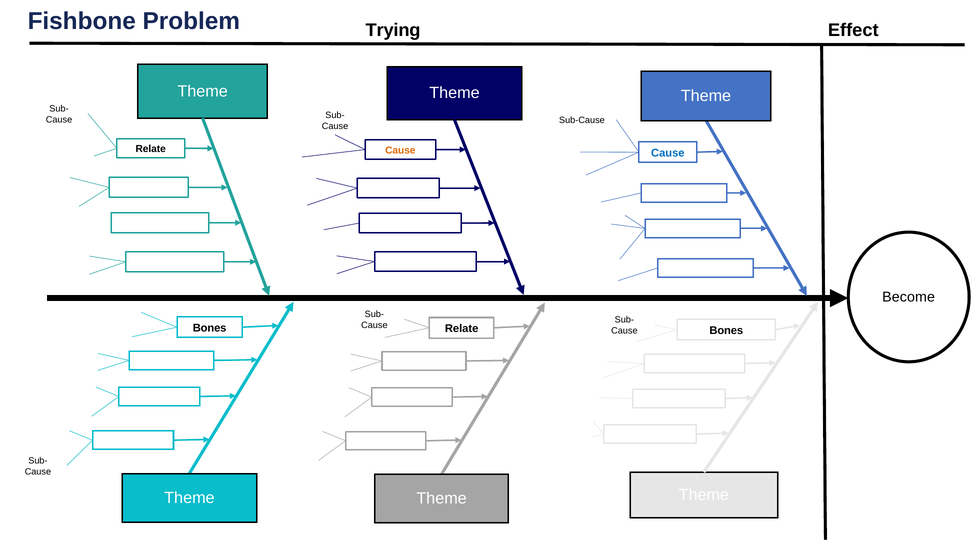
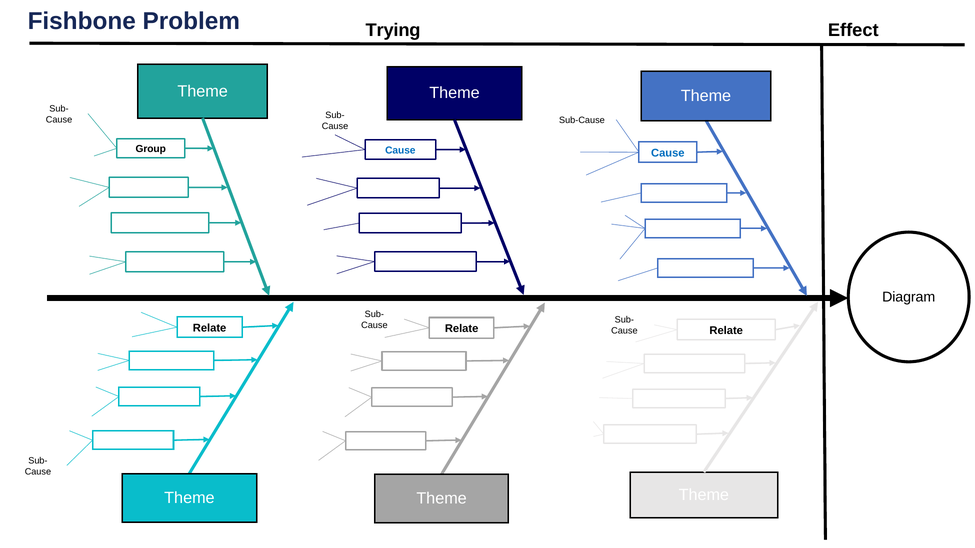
Relate: Relate -> Group (151, 149)
Cause colour: orange -> blue (400, 150)
Become: Become -> Diagram (909, 297)
Bones: Bones -> Relate (210, 328)
Bones: Bones -> Relate (726, 331)
